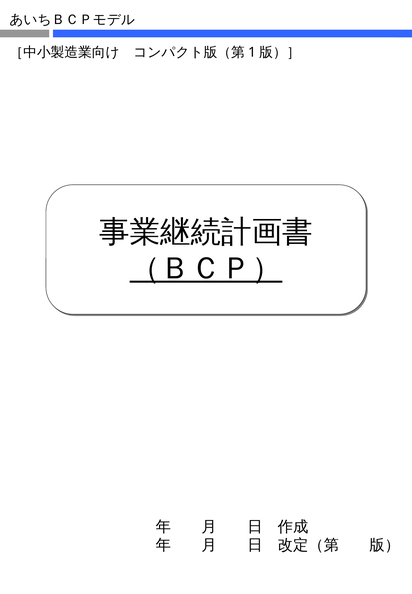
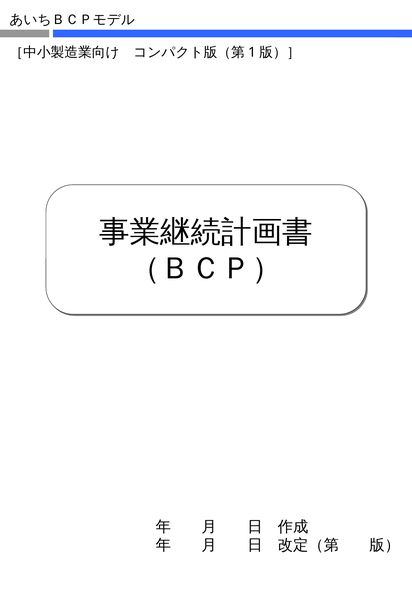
（ＢＣＰ） underline: present -> none (206, 269)
